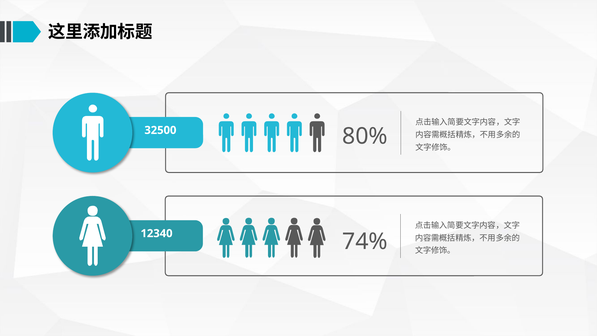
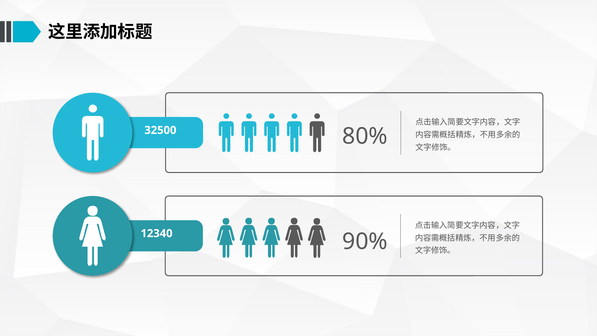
74%: 74% -> 90% (365, 241)
